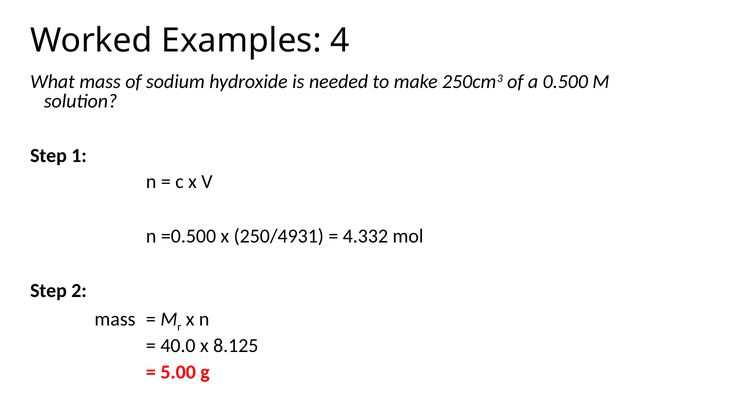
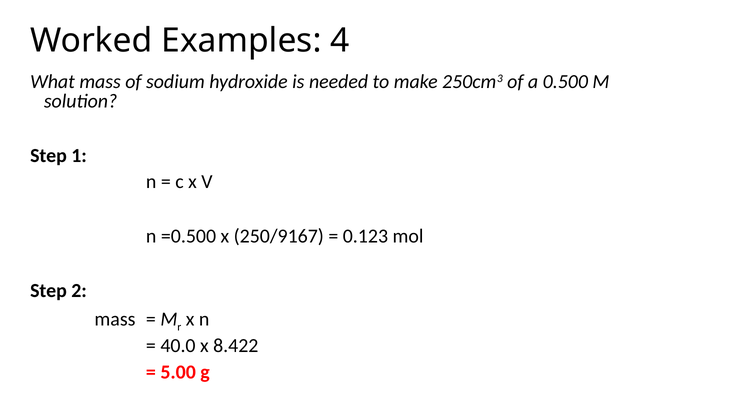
250/4931: 250/4931 -> 250/9167 (279, 236)
4.332: 4.332 -> 0.123 (365, 236)
8.125: 8.125 -> 8.422 (236, 346)
